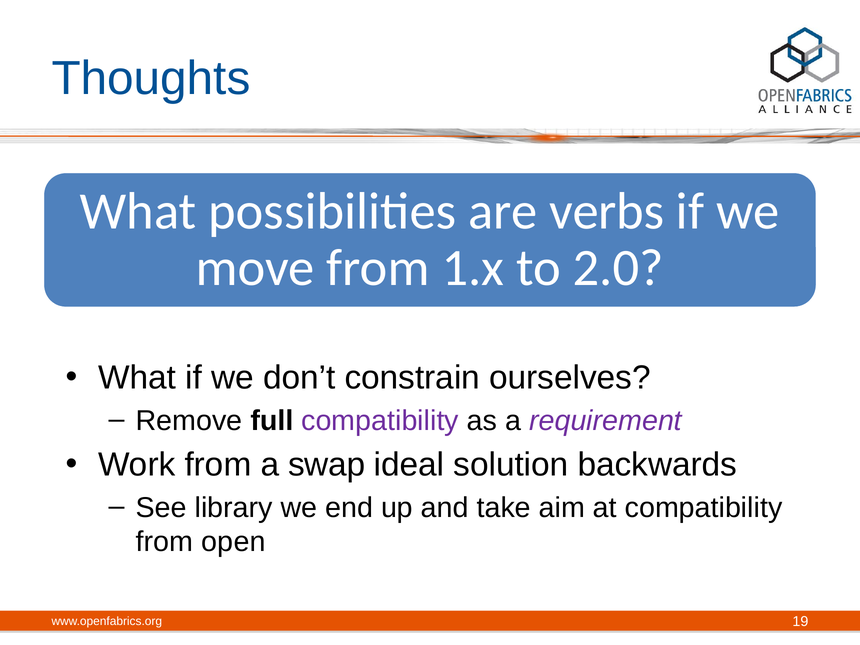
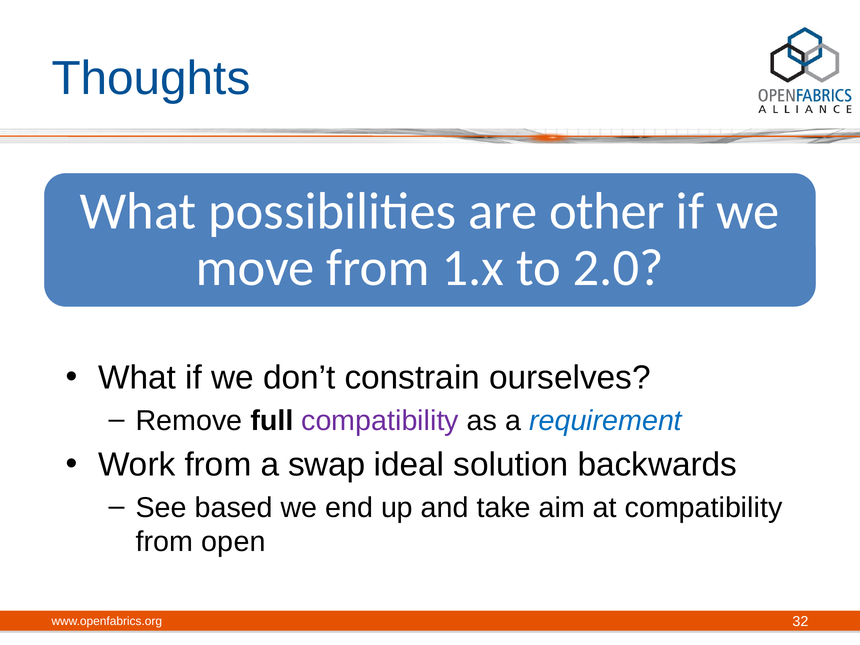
verbs: verbs -> other (607, 211)
requirement colour: purple -> blue (606, 421)
library: library -> based (234, 508)
19: 19 -> 32 (800, 622)
